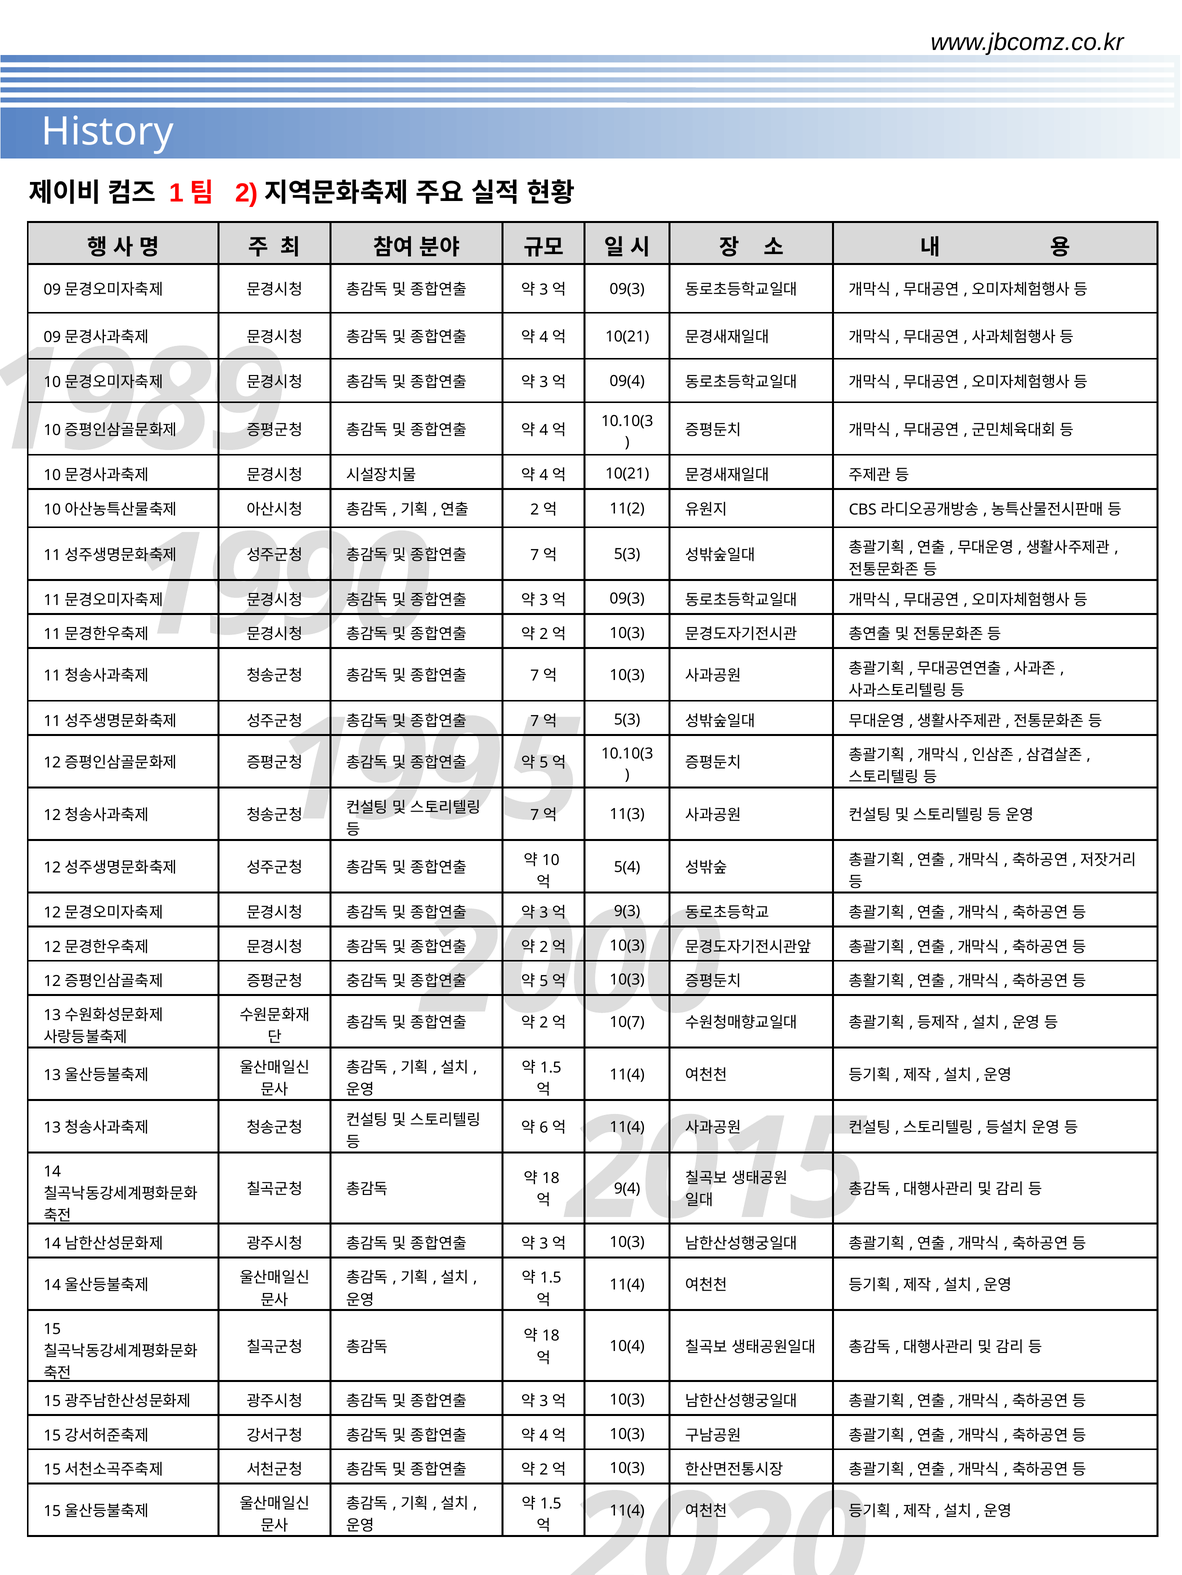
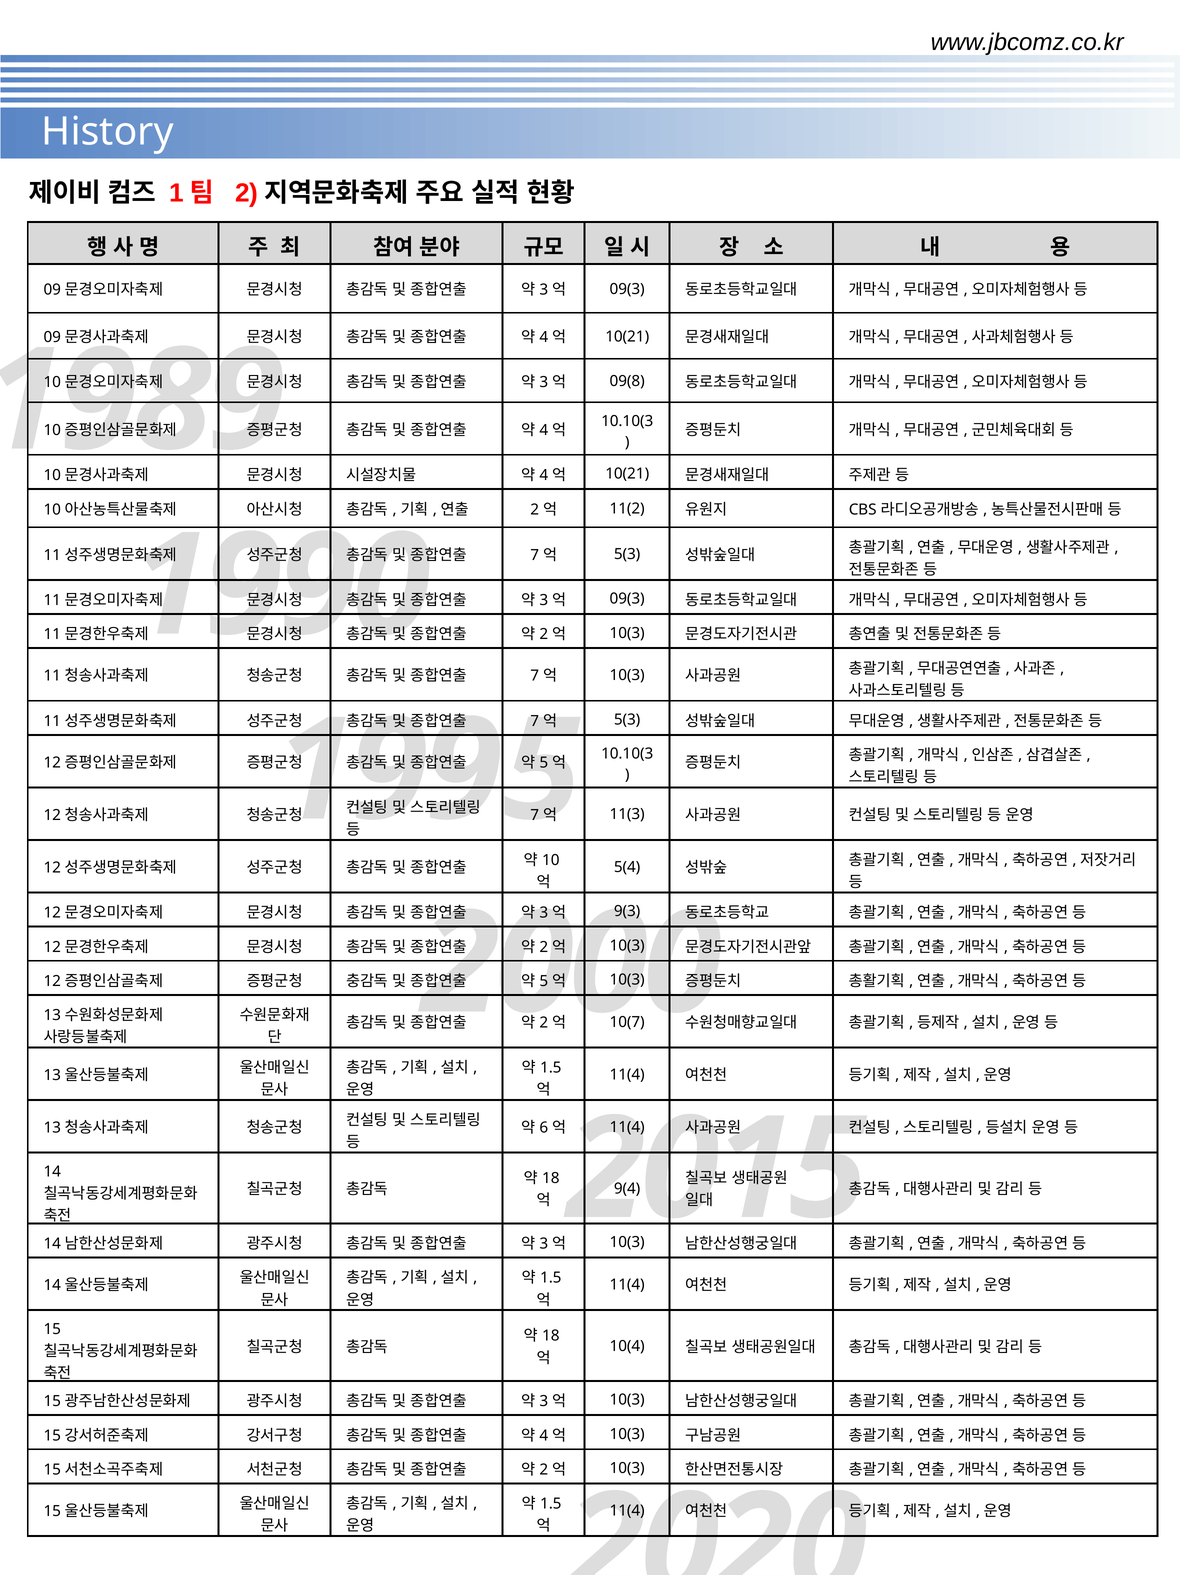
09(4: 09(4 -> 09(8 (627, 382)
